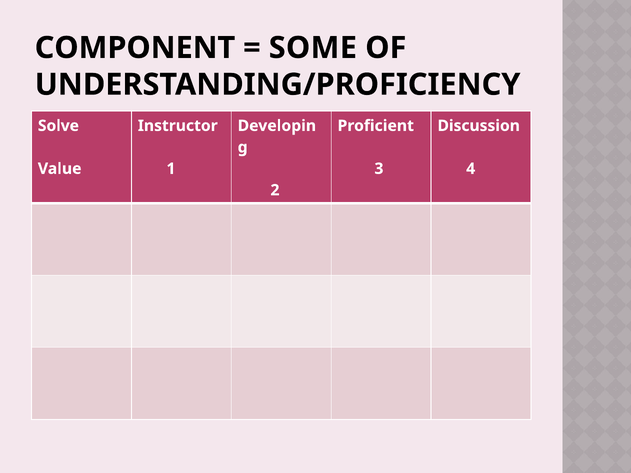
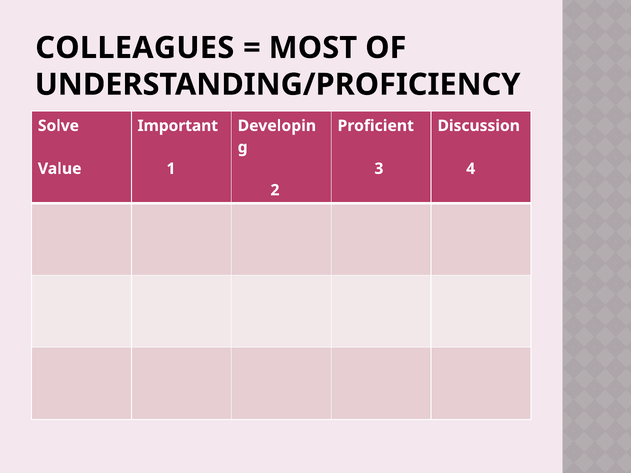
COMPONENT: COMPONENT -> COLLEAGUES (135, 48)
SOME: SOME -> MOST (313, 48)
Instructor: Instructor -> Important (178, 126)
